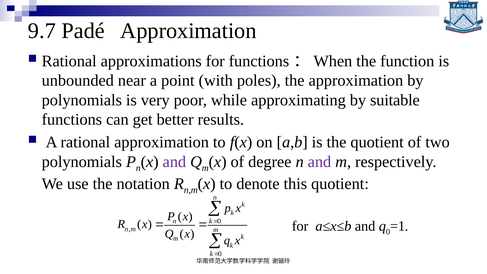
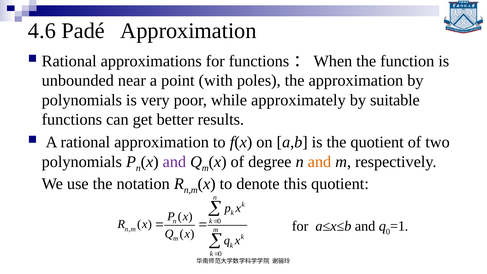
9.7: 9.7 -> 4.6 (42, 31)
approximating: approximating -> approximately (298, 100)
and colour: purple -> orange (319, 162)
